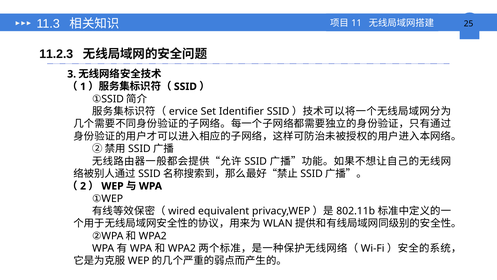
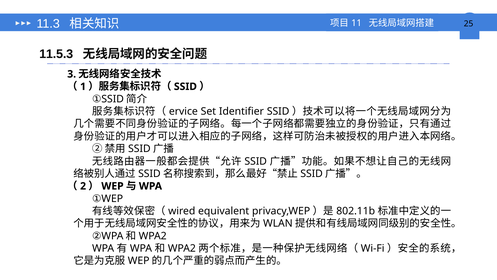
11.2.3: 11.2.3 -> 11.5.3 (56, 54)
